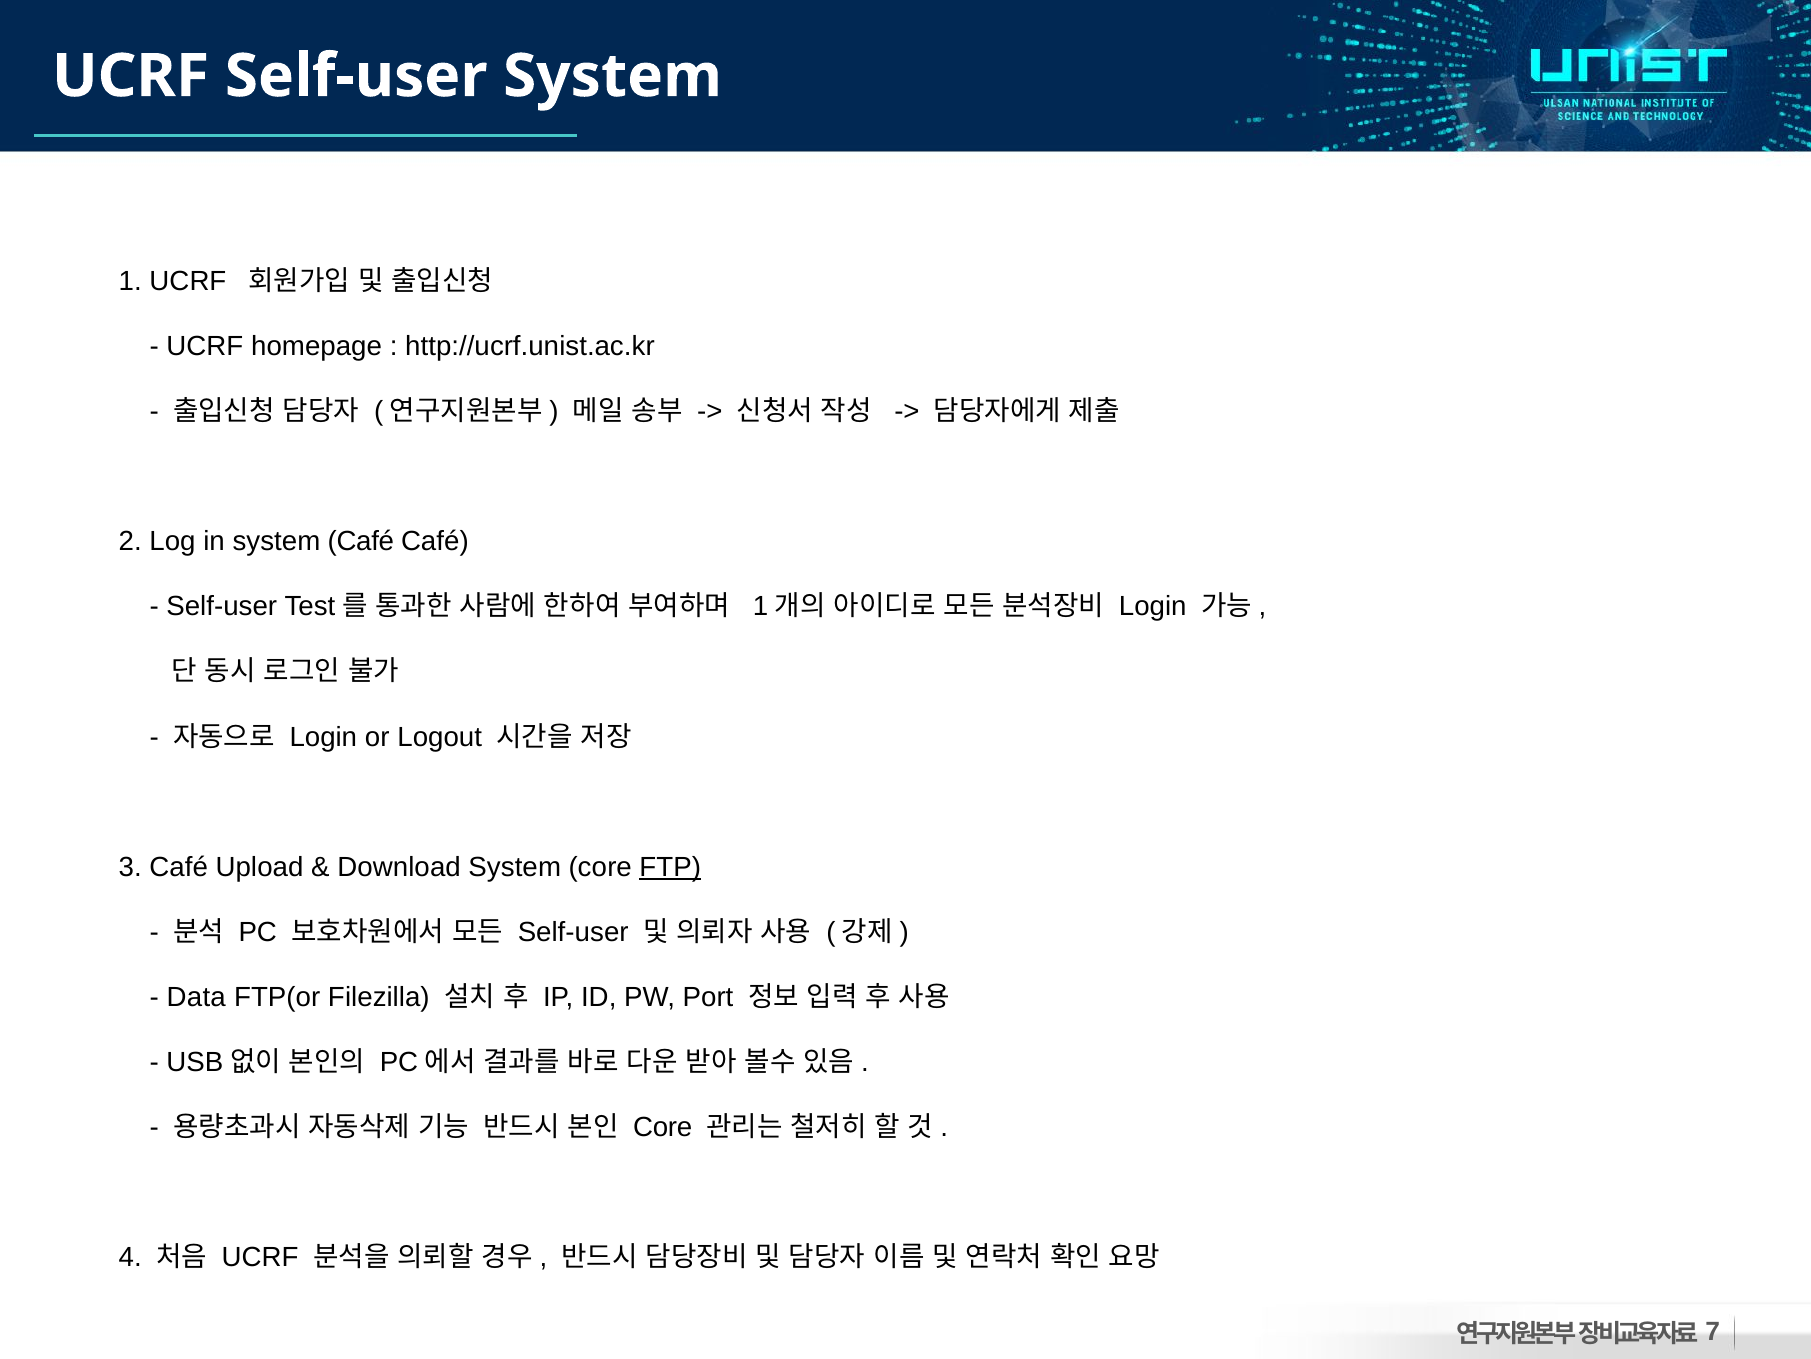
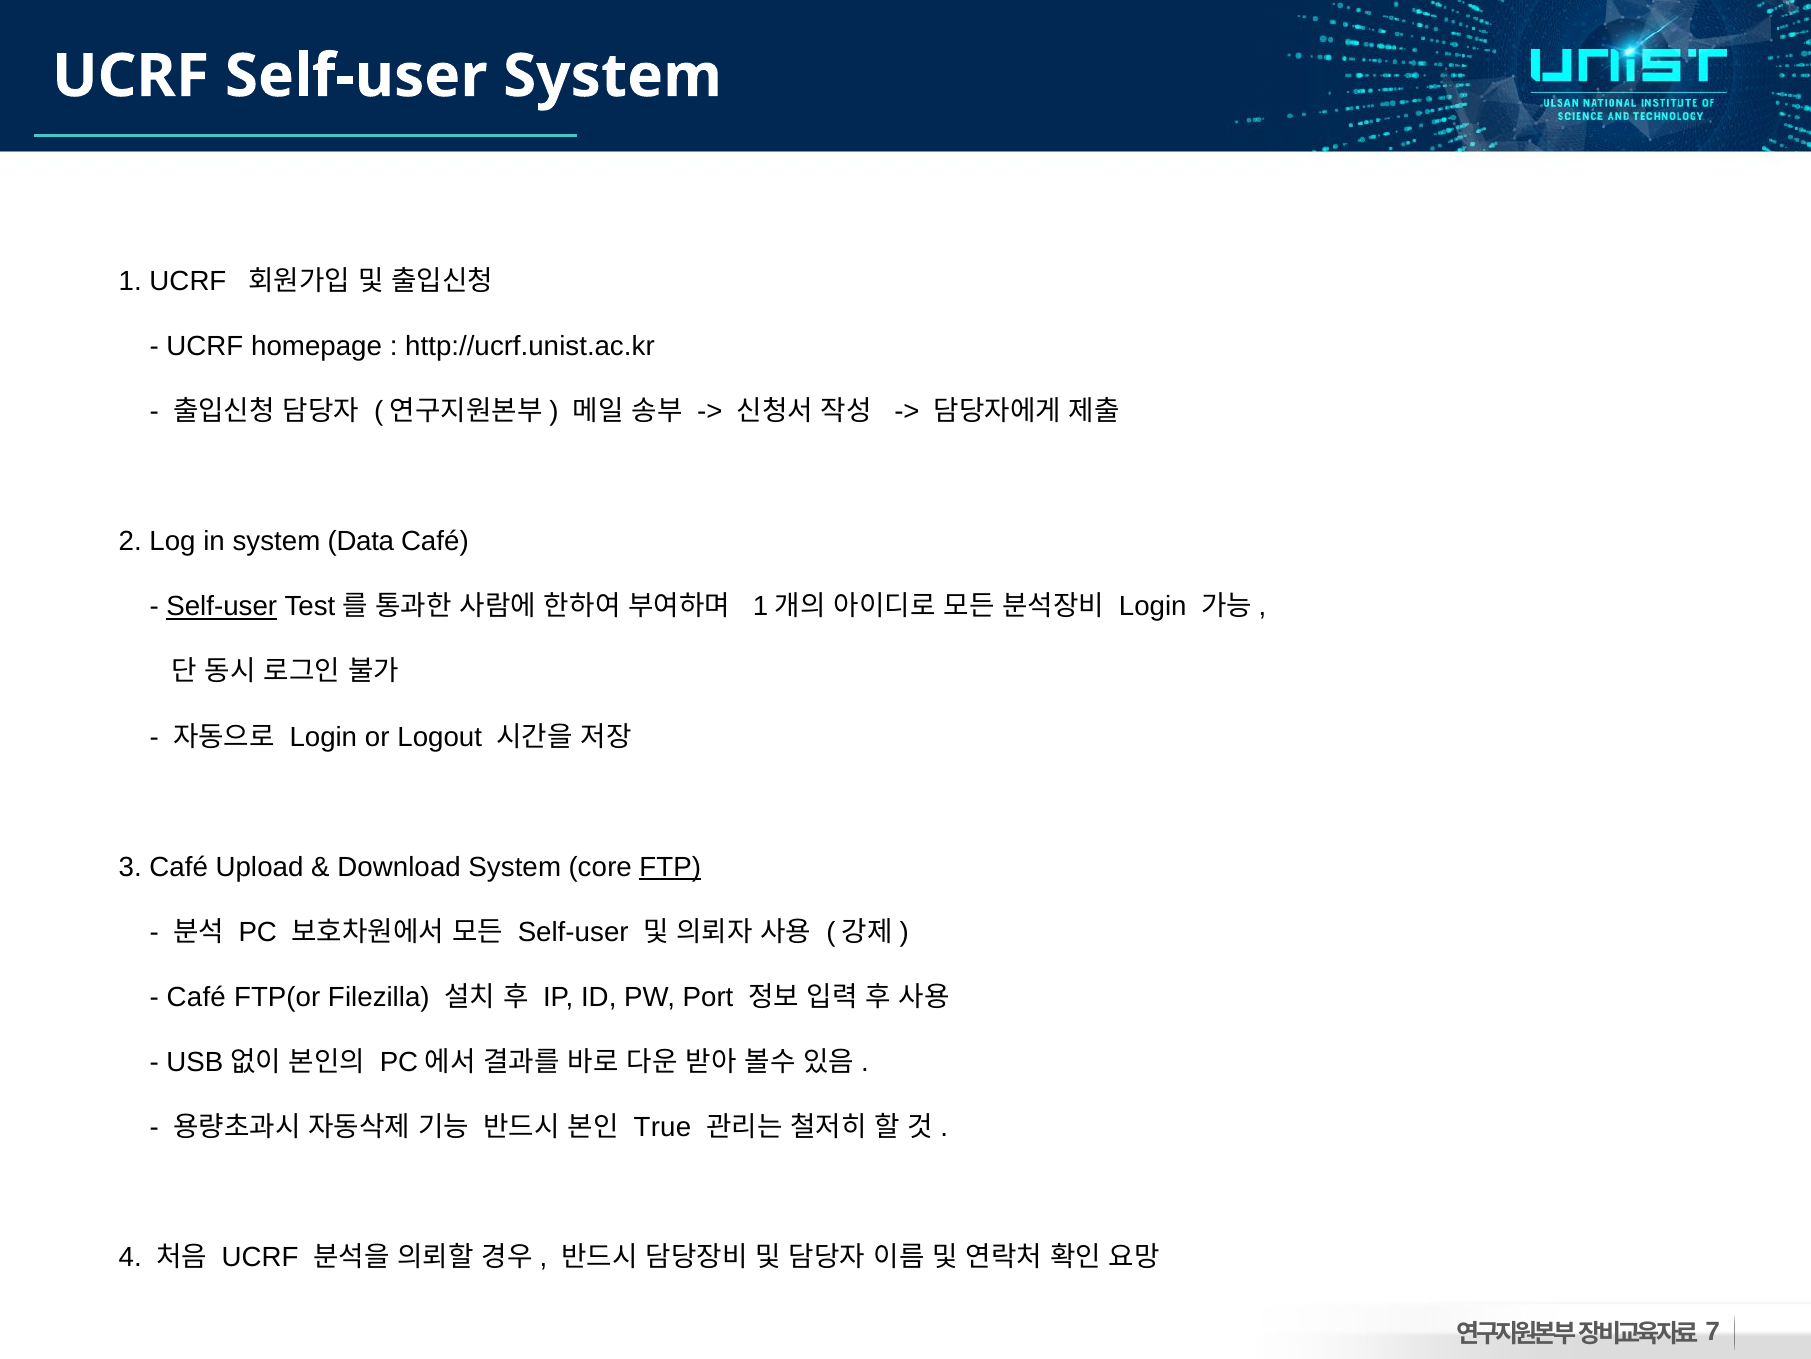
system Café: Café -> Data (361, 541)
Self-user underline: none -> present (222, 606)
Data: Data -> Café (196, 997)
Core: Core -> True (662, 1127)
